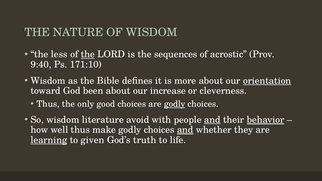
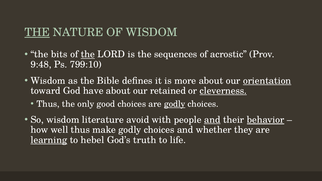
THE underline: none -> present (37, 32)
less: less -> bits (59, 54)
9:40: 9:40 -> 9:48 (41, 65)
171:10: 171:10 -> 799:10 (86, 65)
been: been -> have (93, 91)
increase: increase -> retained (168, 91)
cleverness underline: none -> present (223, 91)
and underline: present -> none (185, 130)
given: given -> hebel (93, 140)
